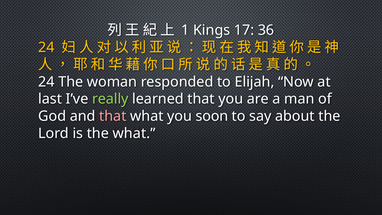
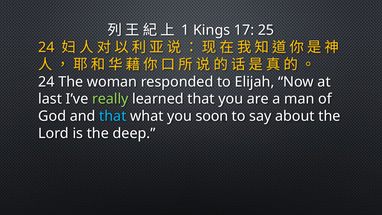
36: 36 -> 25 (266, 30)
that colour: pink -> light blue (113, 116)
the what: what -> deep (134, 133)
